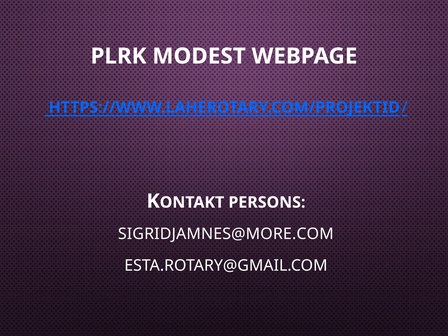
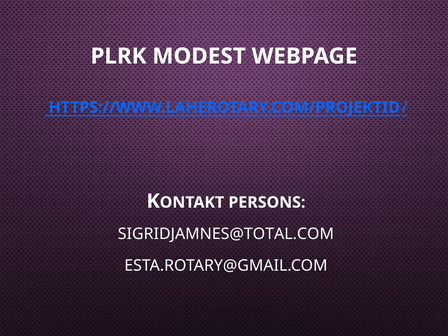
SIGRIDJAMNES@MORE.COM: SIGRIDJAMNES@MORE.COM -> SIGRIDJAMNES@TOTAL.COM (226, 234)
